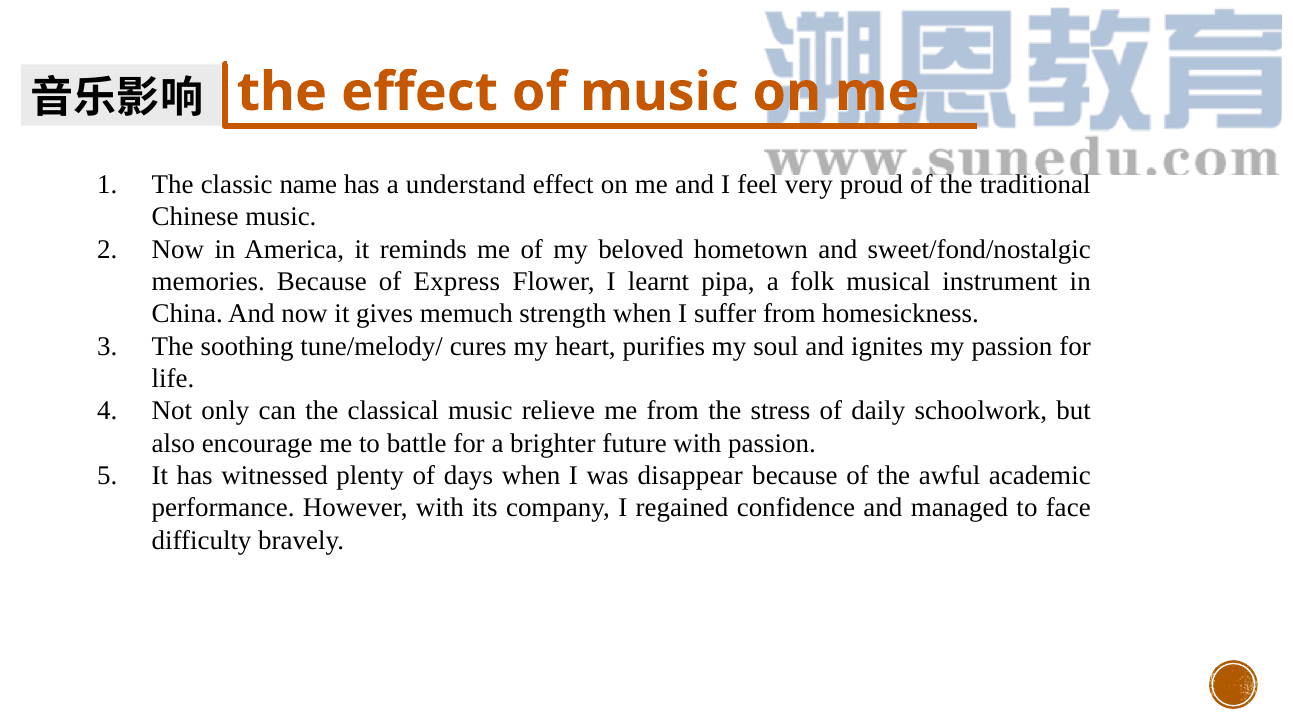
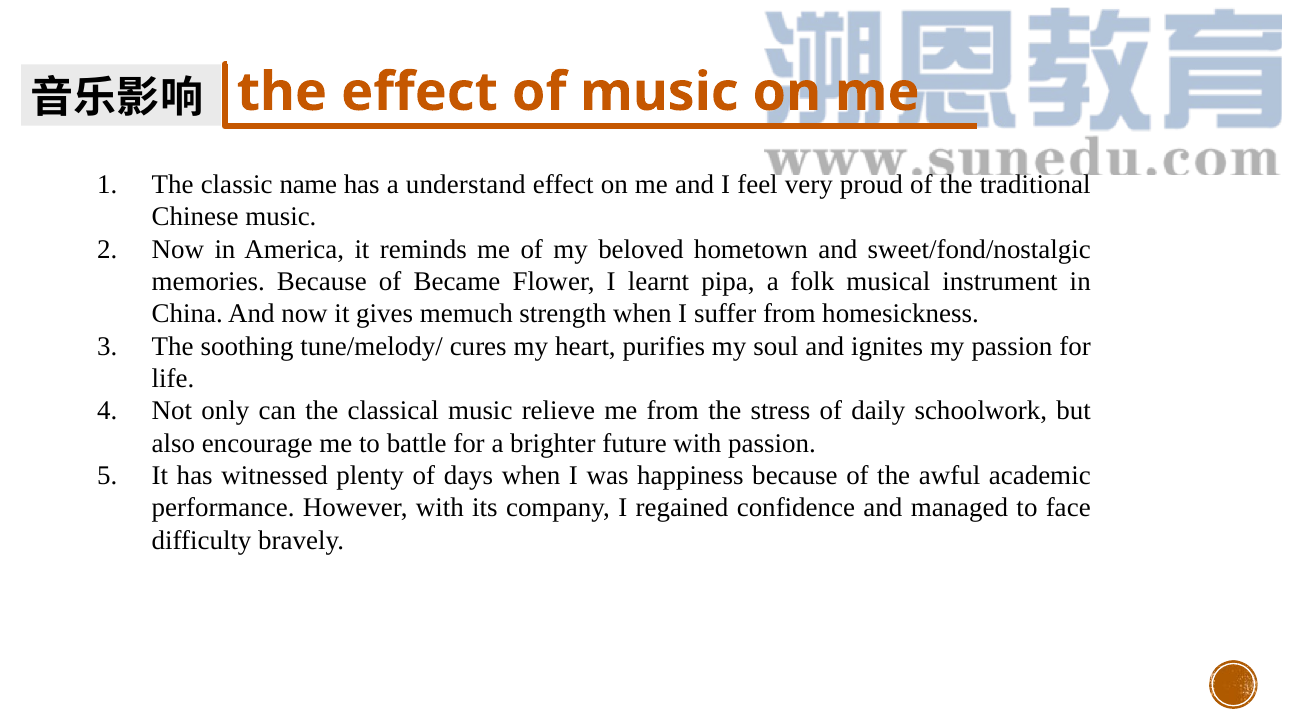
Express: Express -> Became (457, 282)
disappear: disappear -> happiness (690, 476)
